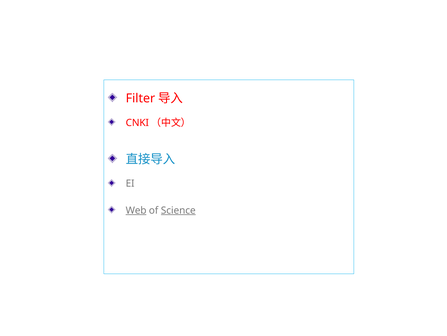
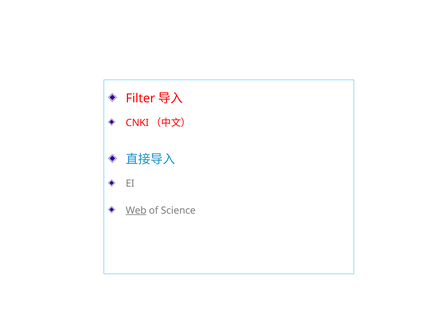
Science underline: present -> none (178, 210)
